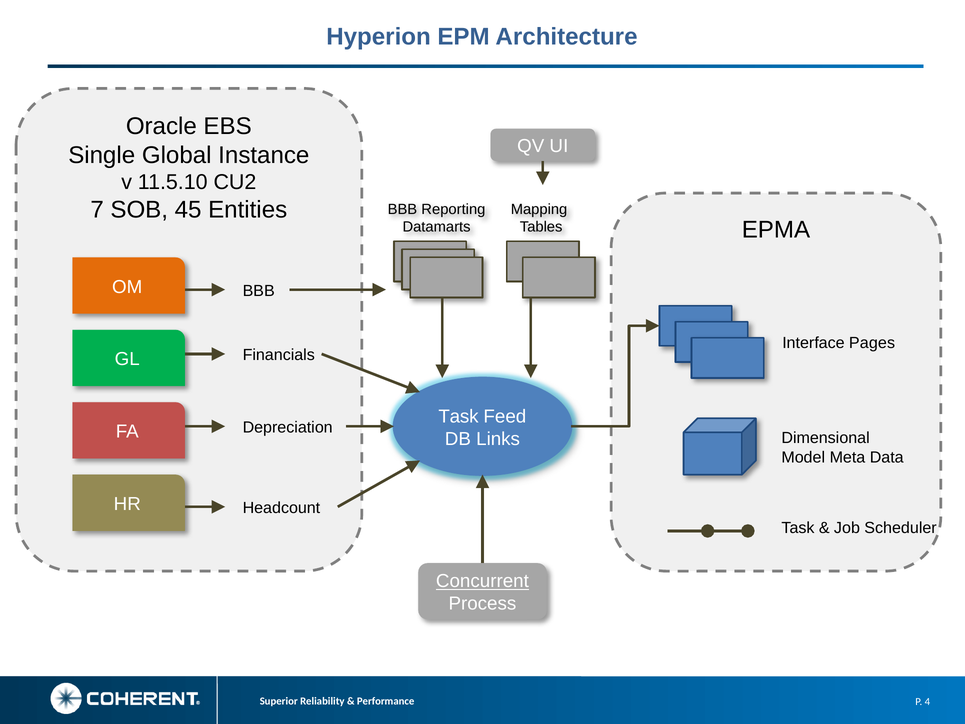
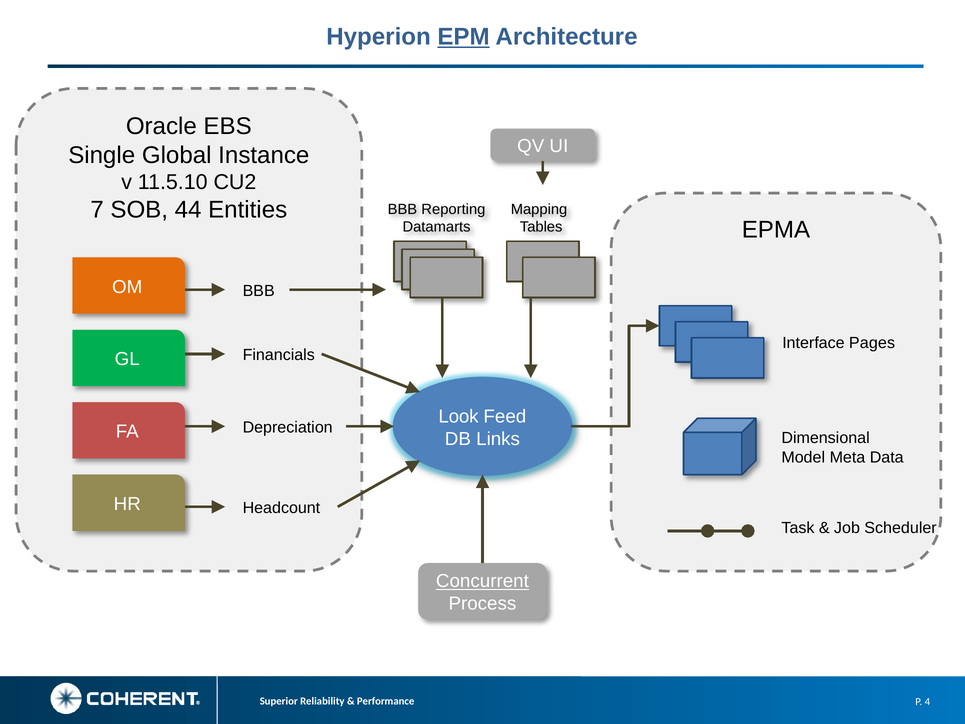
EPM underline: none -> present (464, 37)
45: 45 -> 44 (188, 210)
Task: Task -> Look (459, 416)
